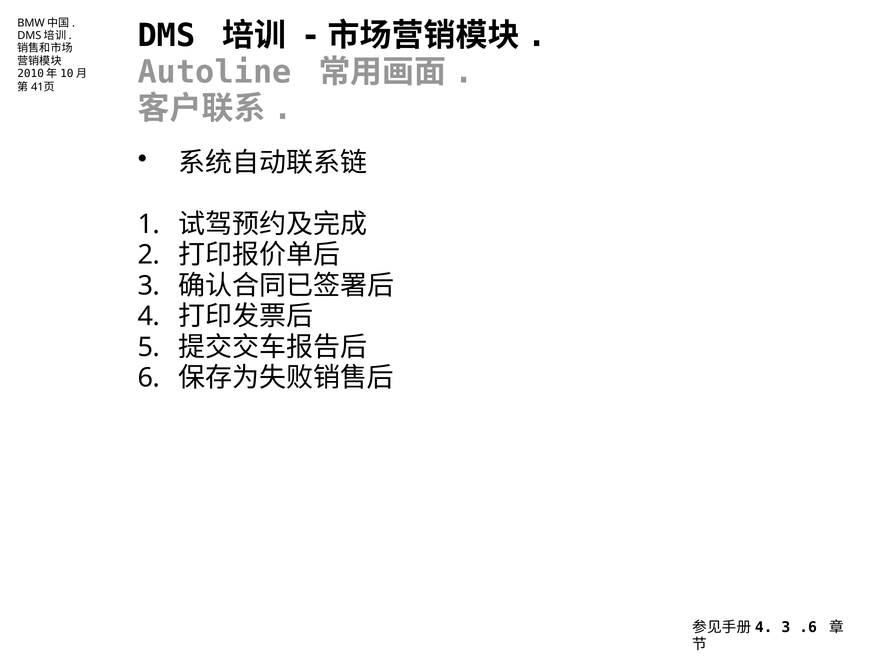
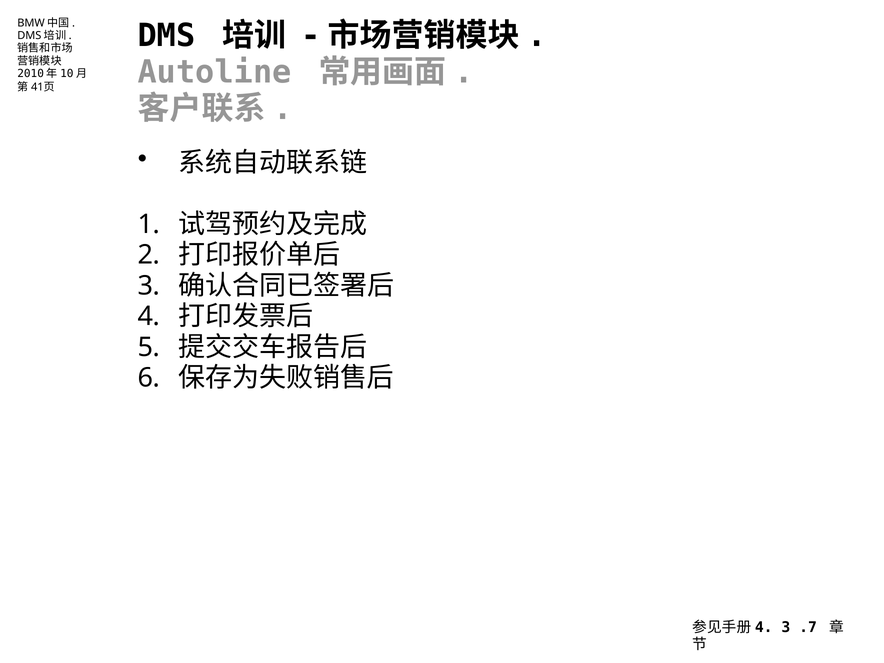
.6: .6 -> .7 (808, 627)
